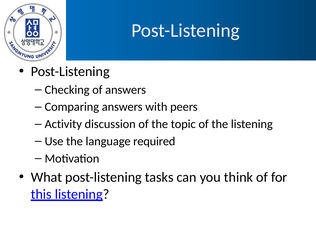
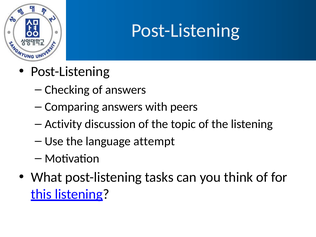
required: required -> attempt (154, 141)
